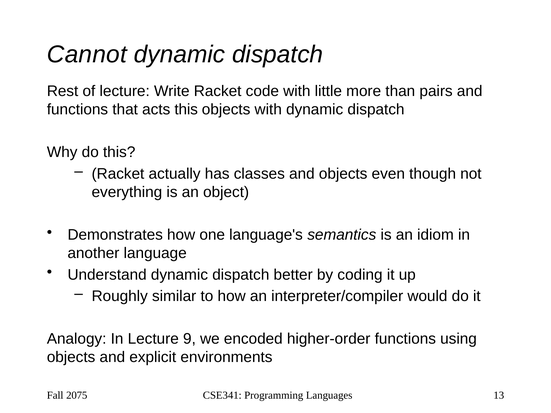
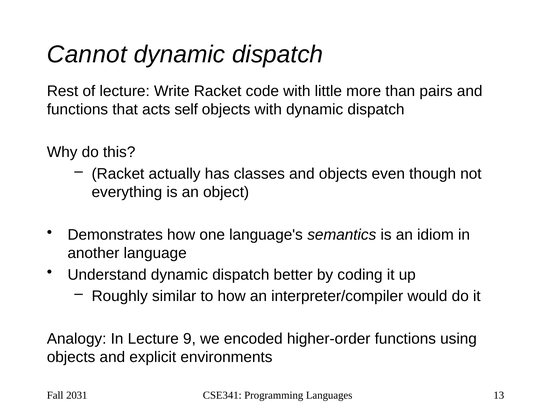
acts this: this -> self (186, 109)
2075: 2075 -> 2031 (77, 396)
